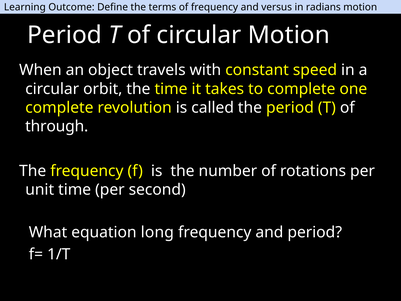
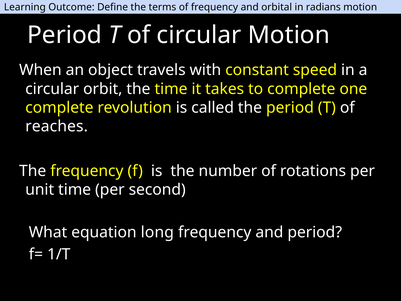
versus: versus -> orbital (277, 7)
through: through -> reaches (57, 126)
